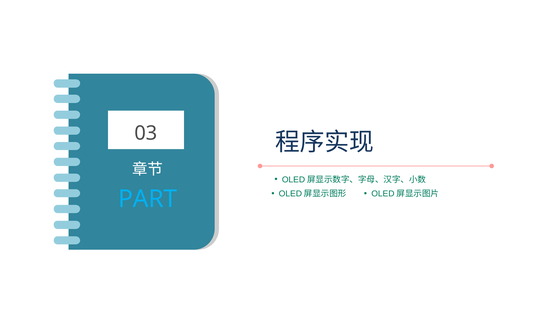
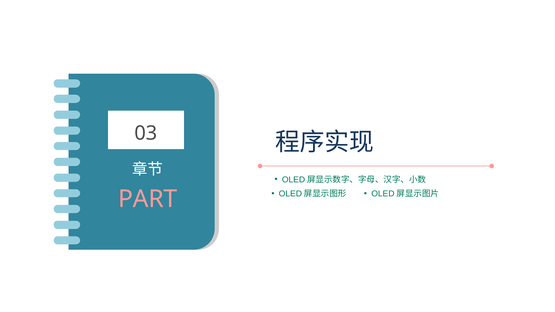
PART colour: light blue -> pink (148, 199)
